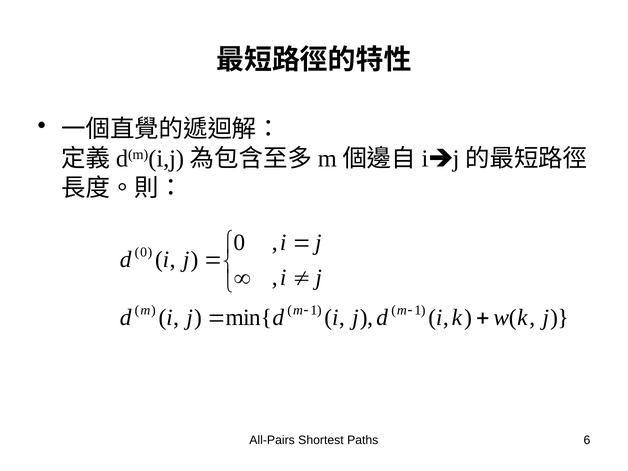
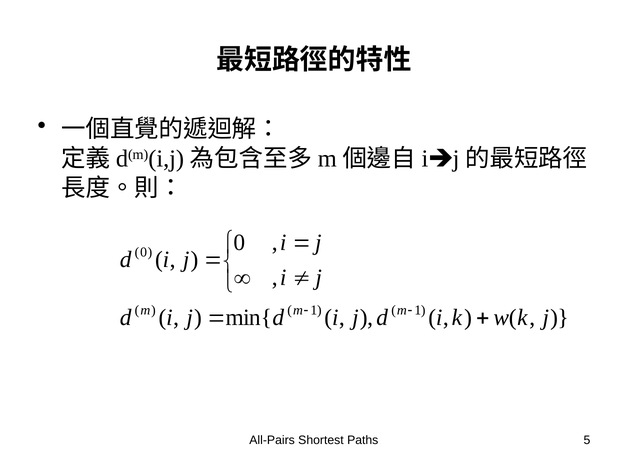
6: 6 -> 5 (587, 440)
